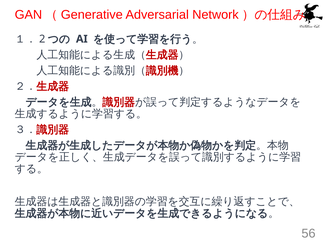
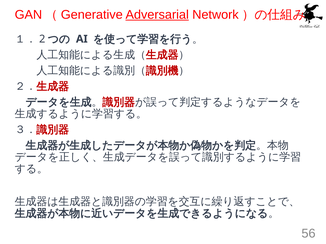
Adversarial underline: none -> present (157, 15)
